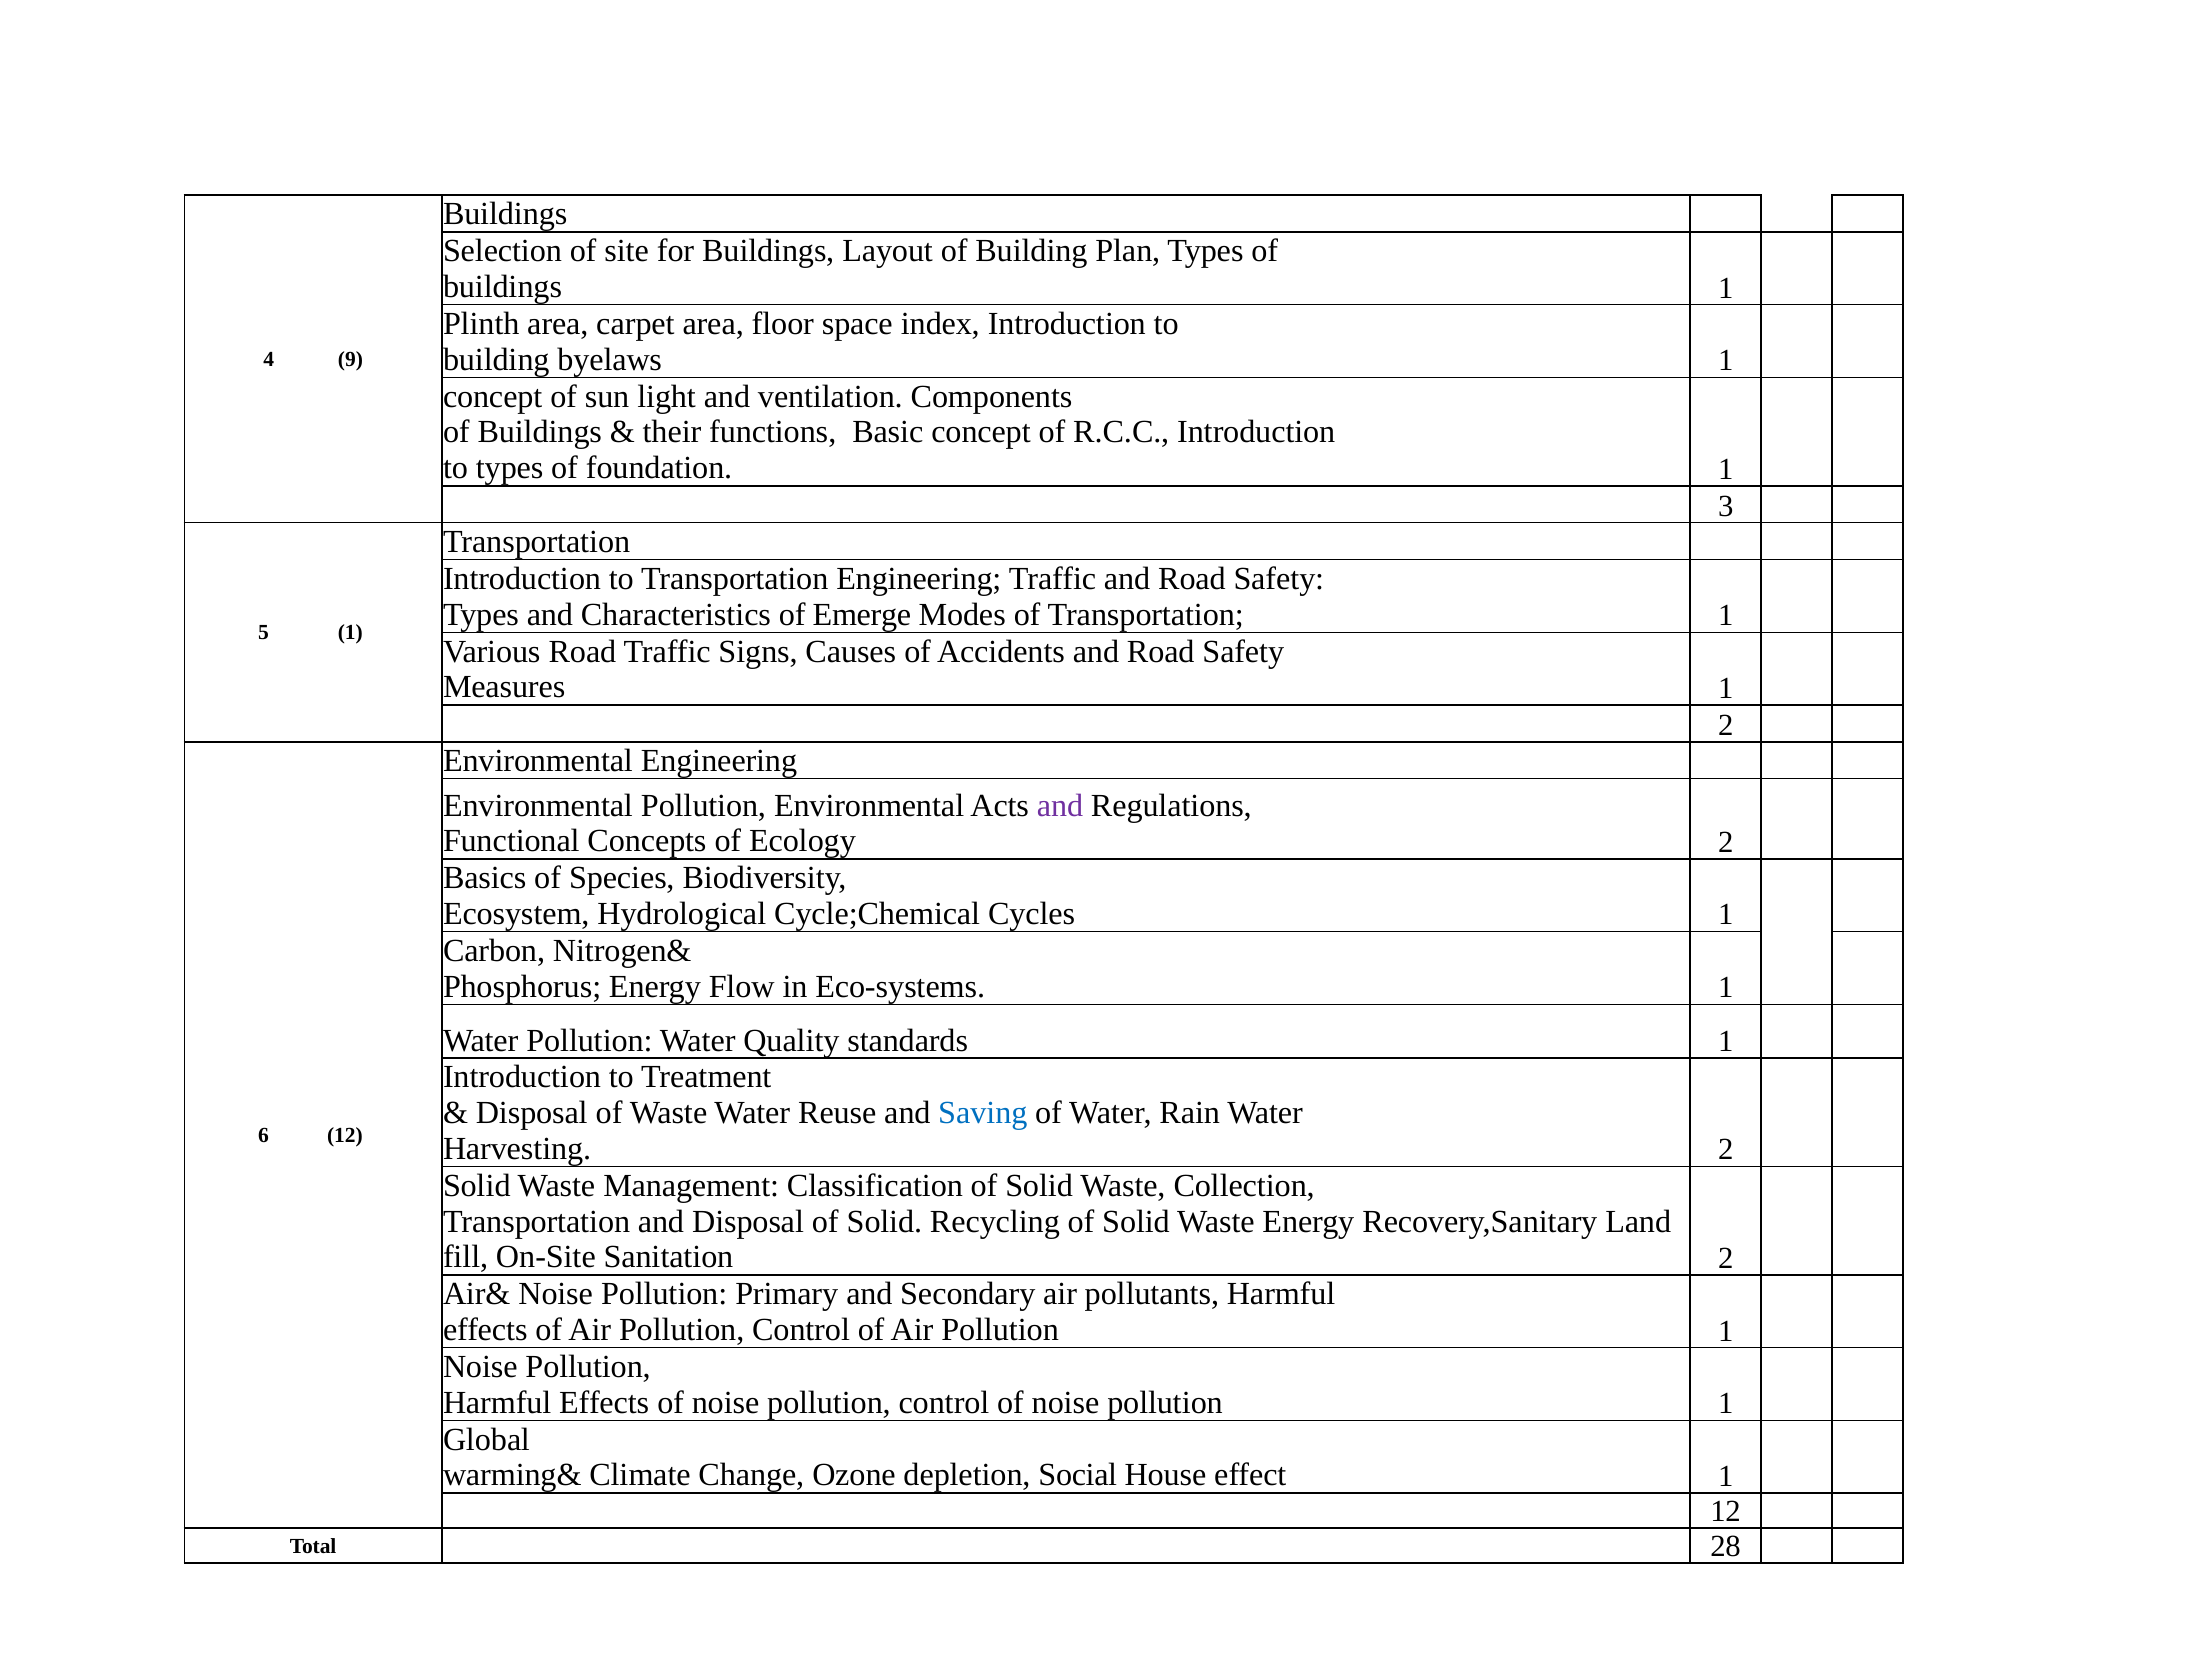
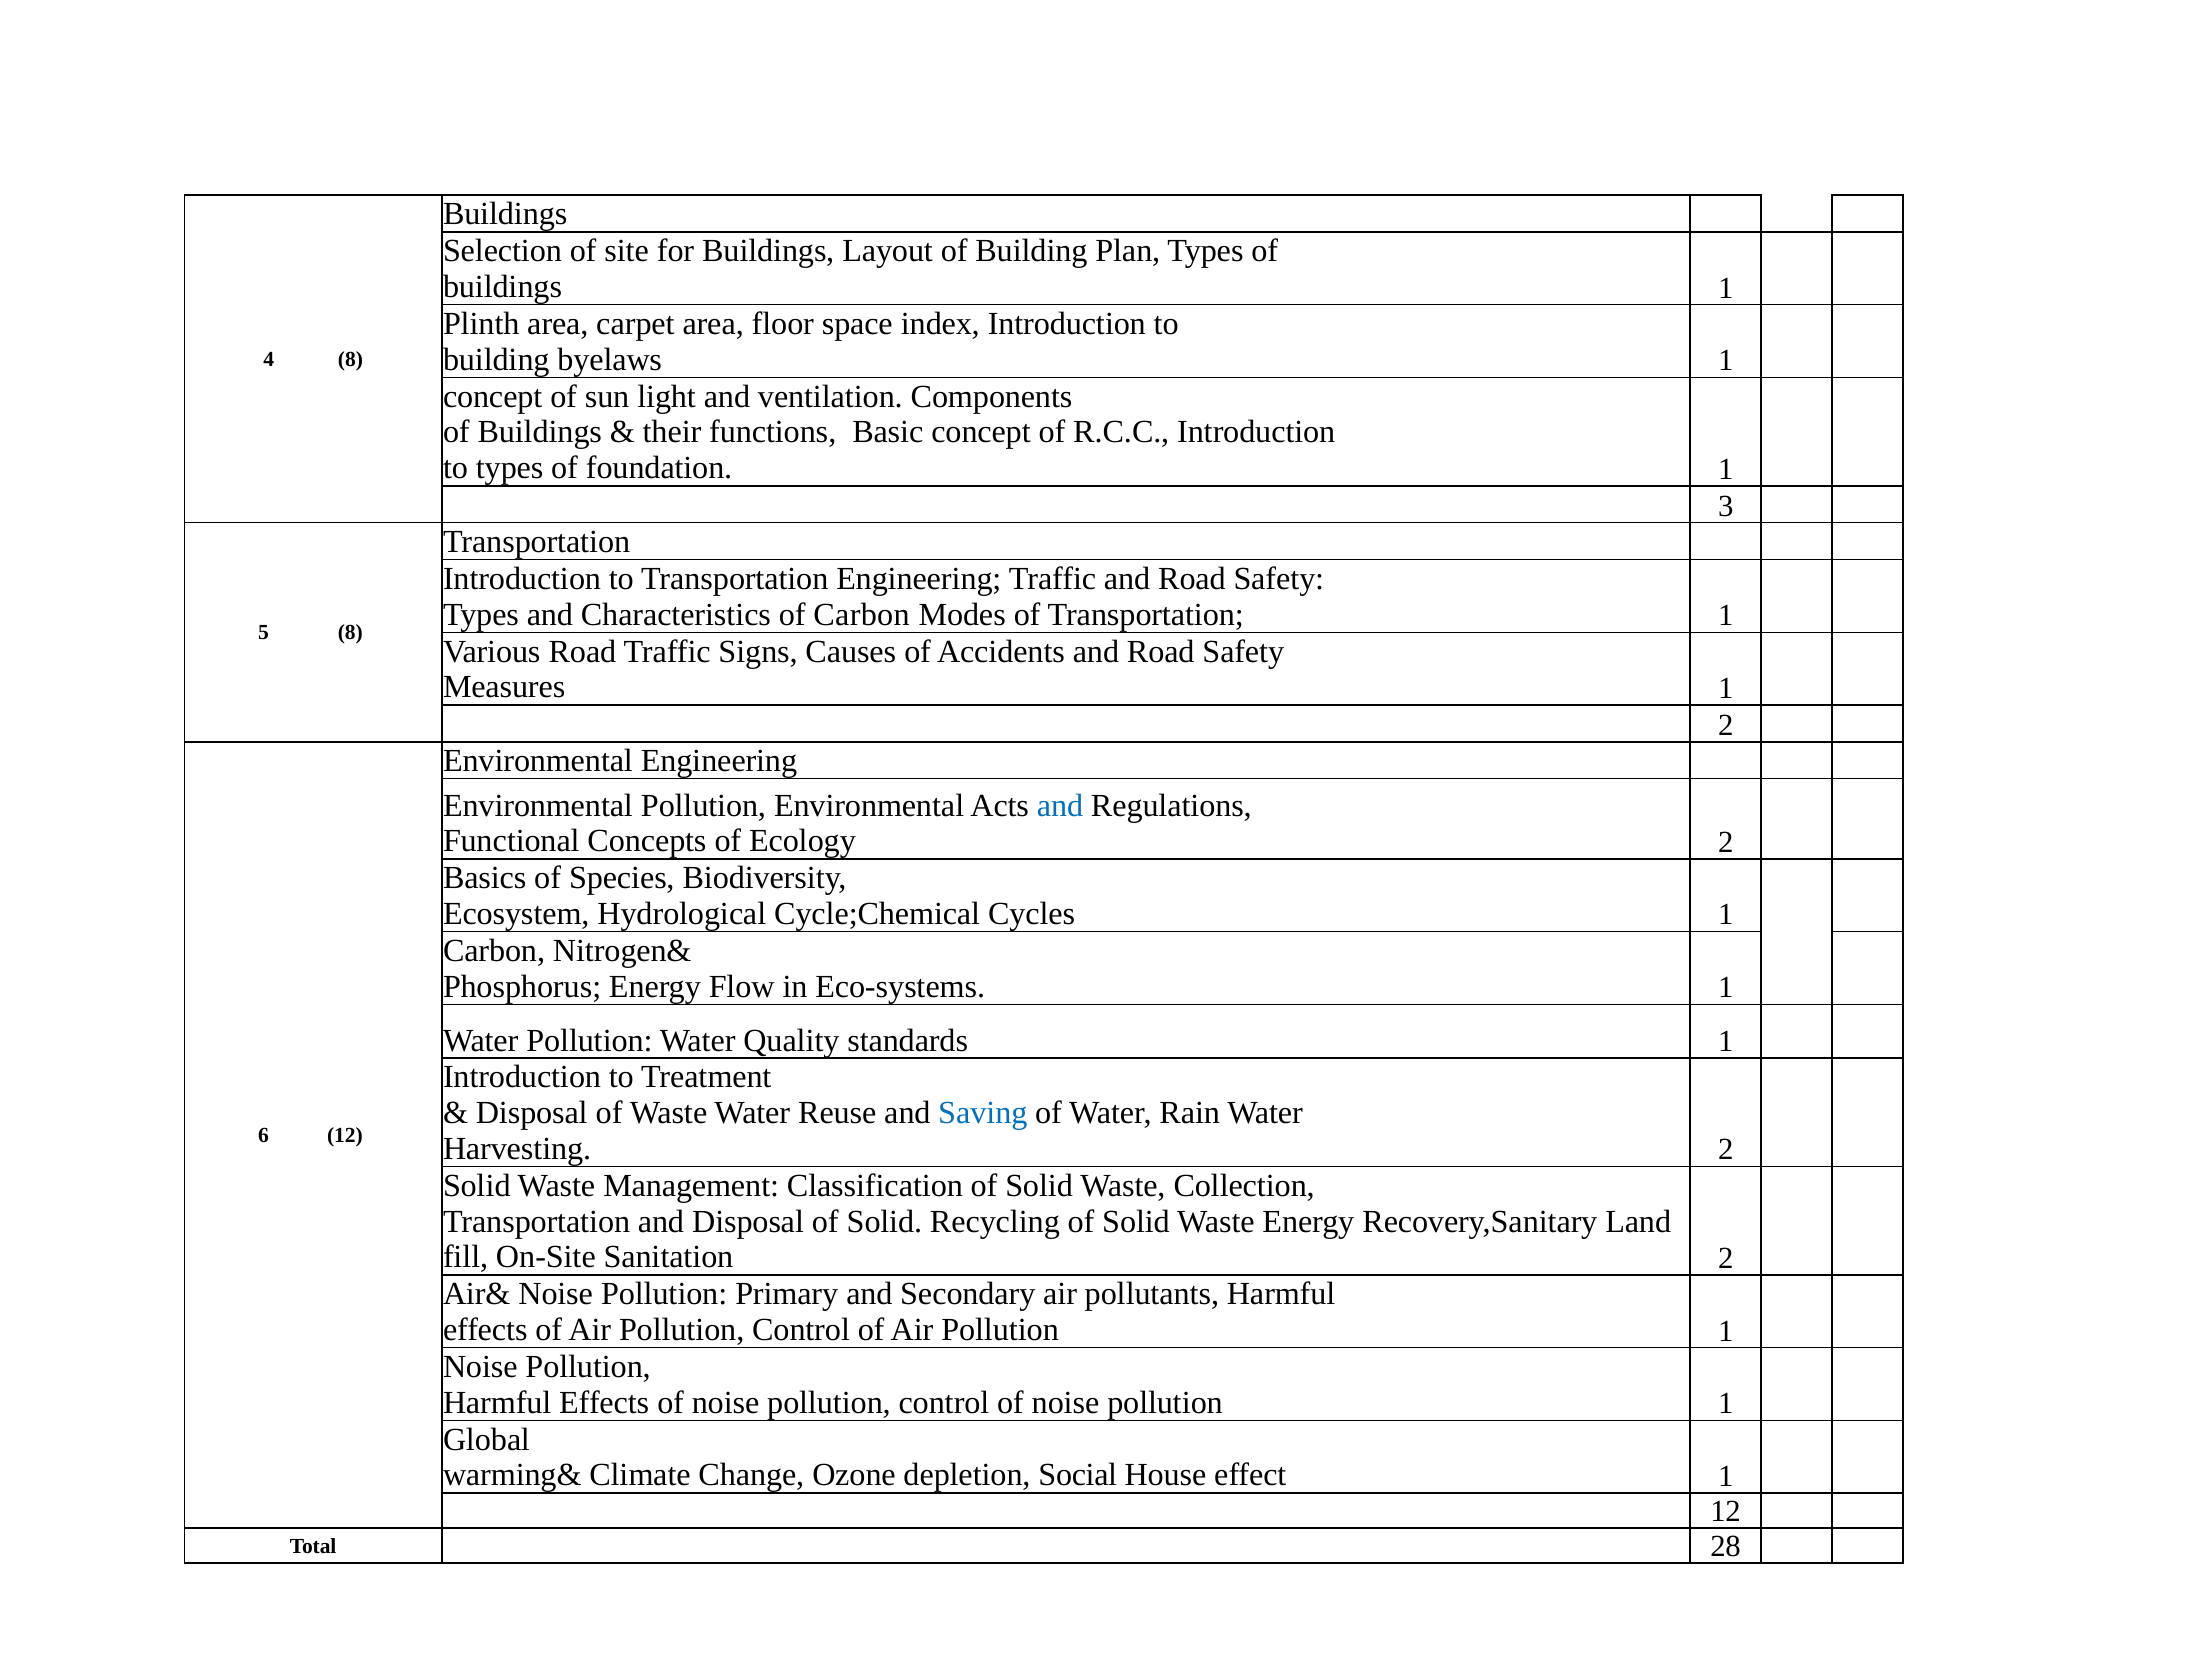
4 9: 9 -> 8 (350, 359)
of Emerge: Emerge -> Carbon (862, 614)
5 1: 1 -> 8 (350, 633)
and colour: purple -> blue (1060, 805)
